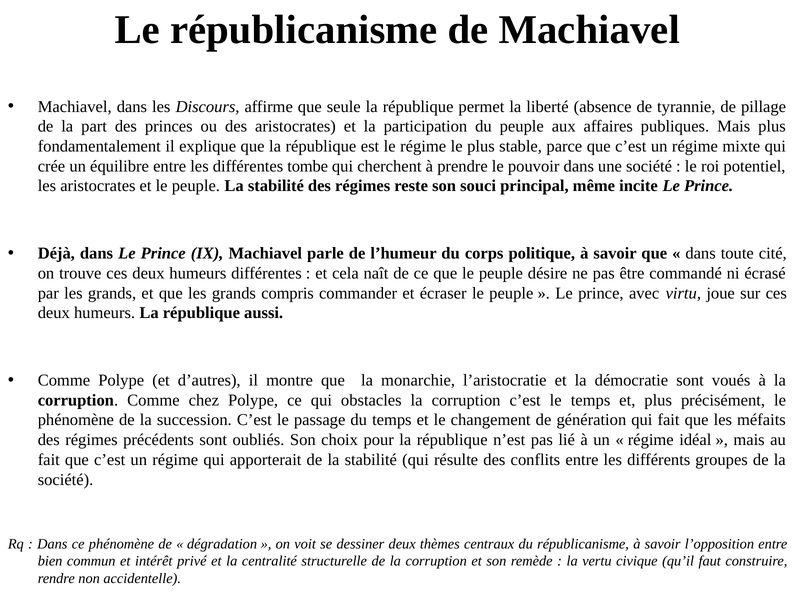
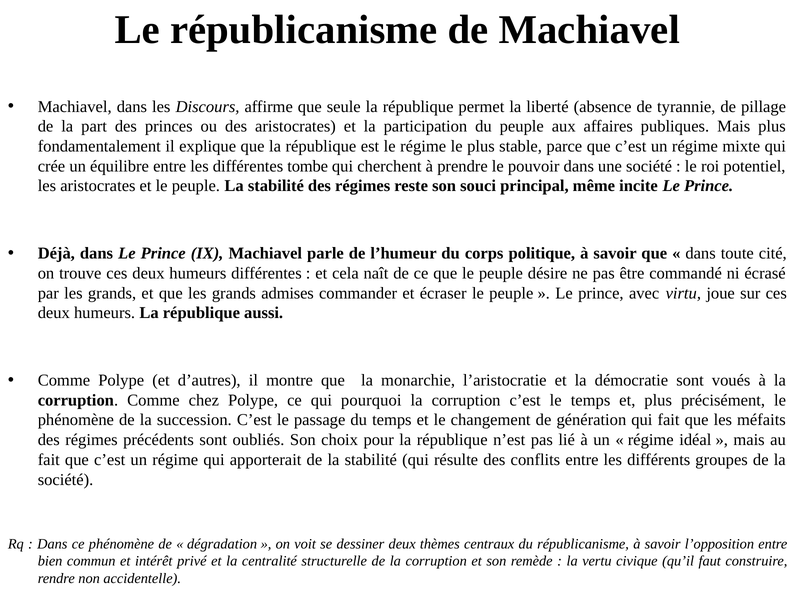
compris: compris -> admises (288, 293)
obstacles: obstacles -> pourquoi (371, 400)
